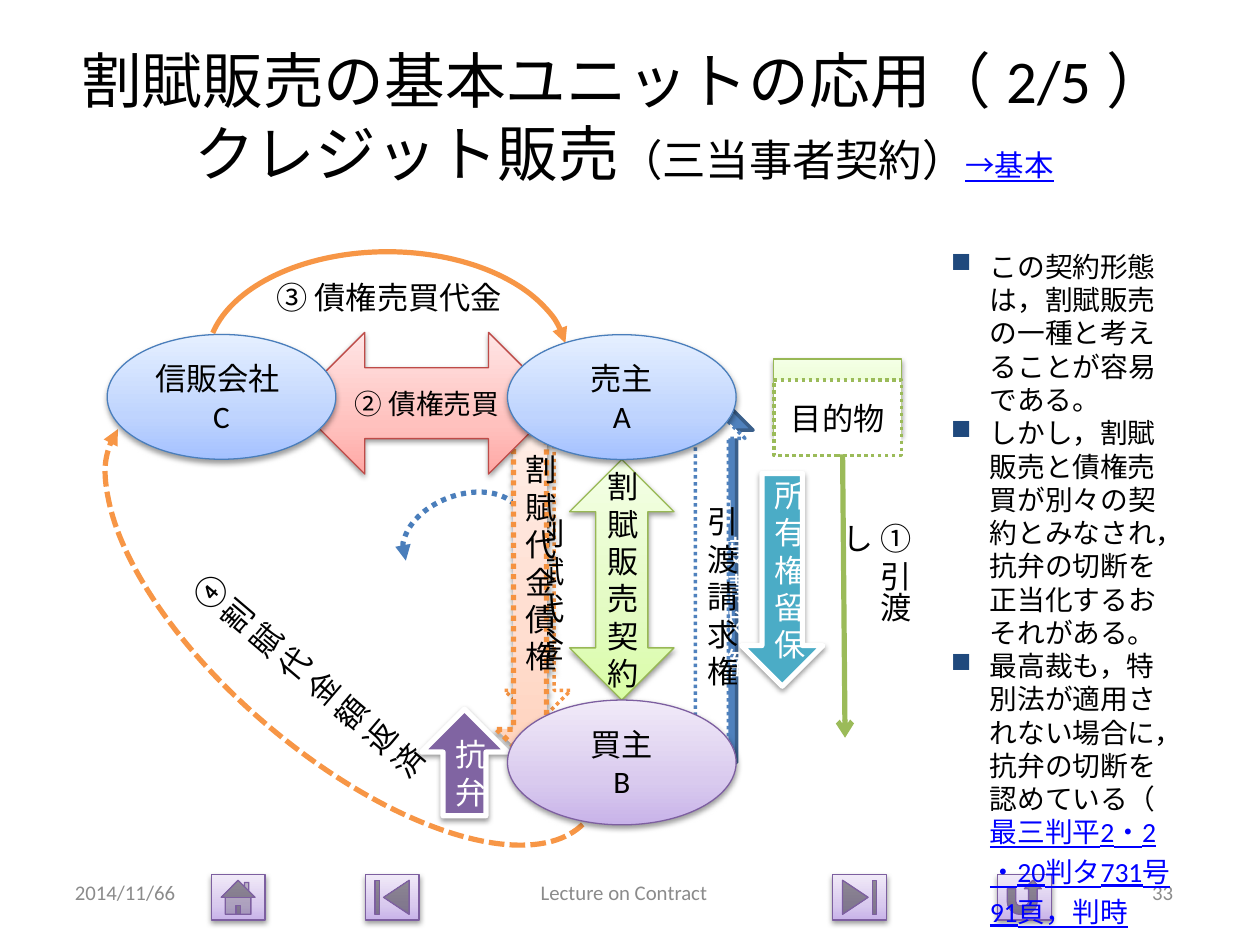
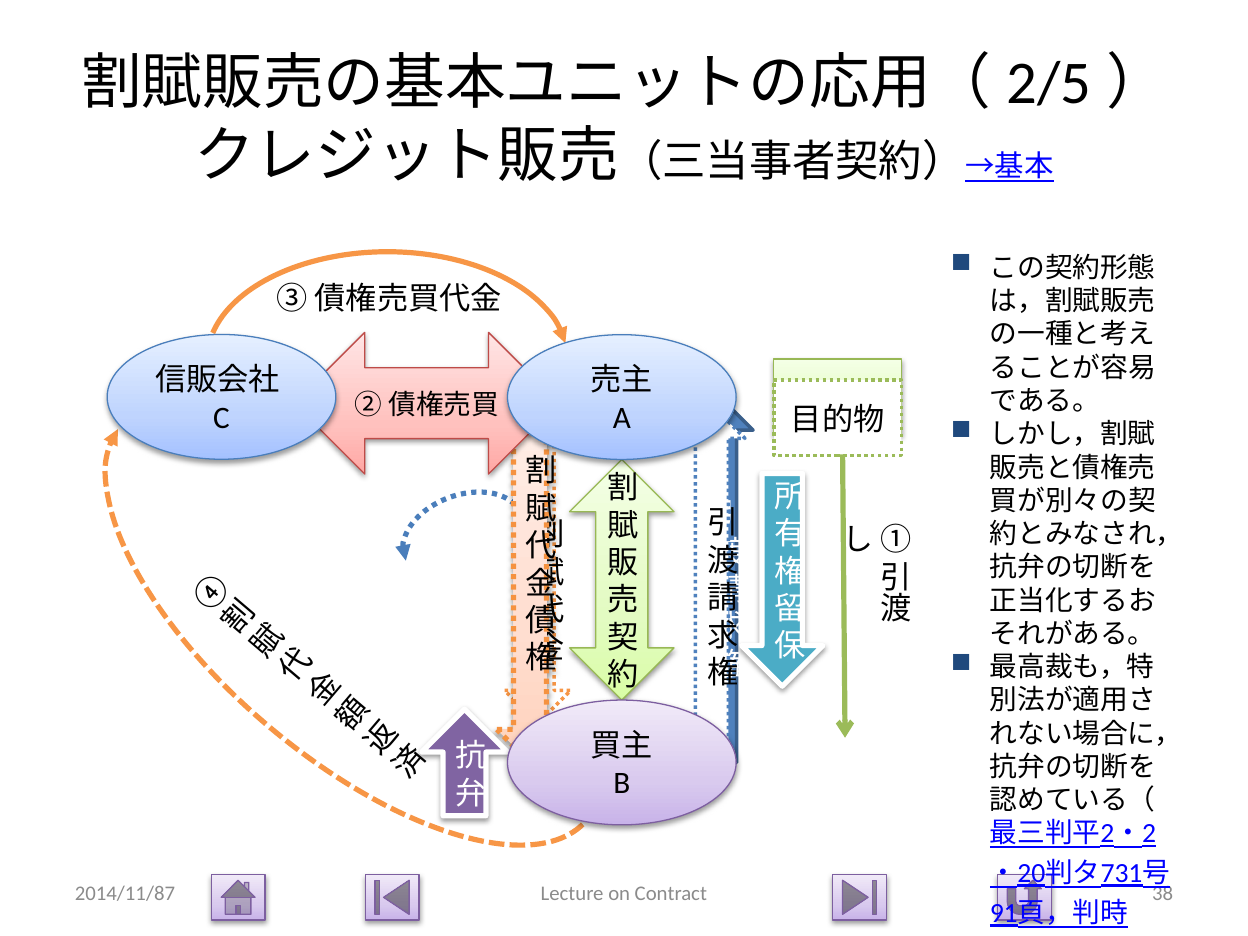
2014/11/66: 2014/11/66 -> 2014/11/87 (125, 894)
33: 33 -> 38 (1163, 894)
